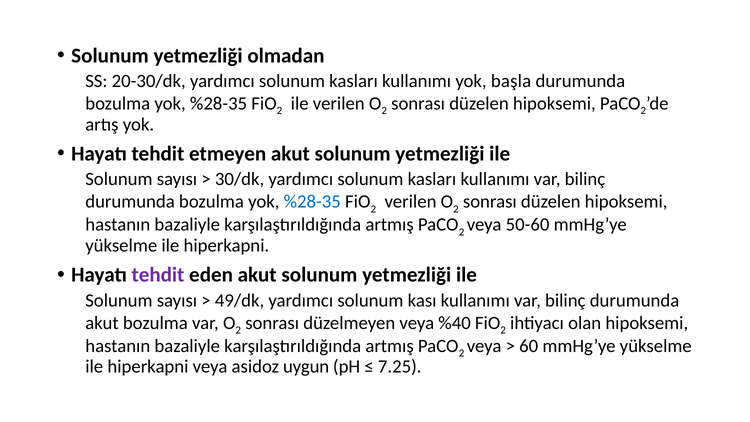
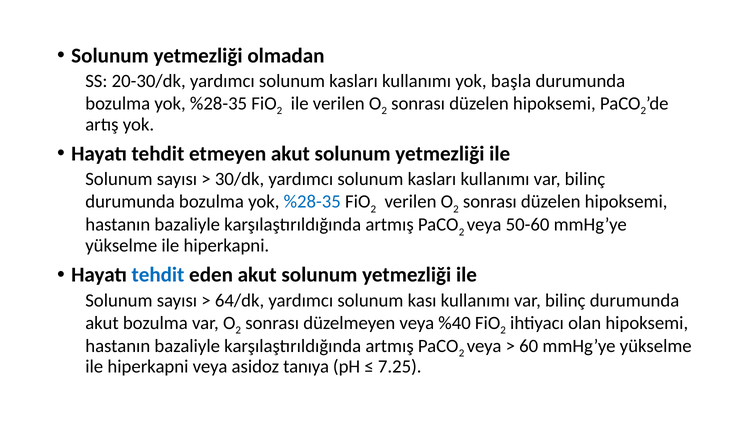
tehdit colour: purple -> blue (158, 275)
49/dk: 49/dk -> 64/dk (240, 300)
uygun: uygun -> tanıya (306, 367)
